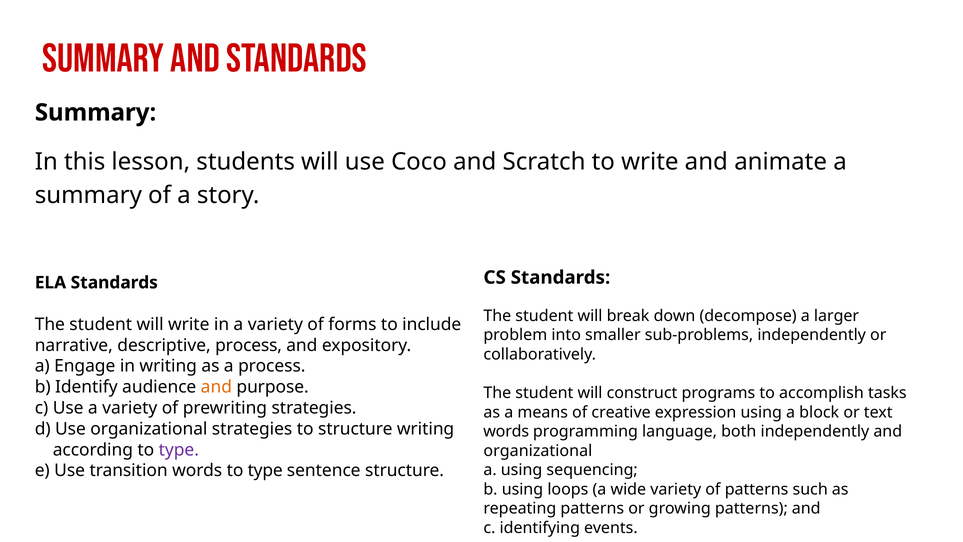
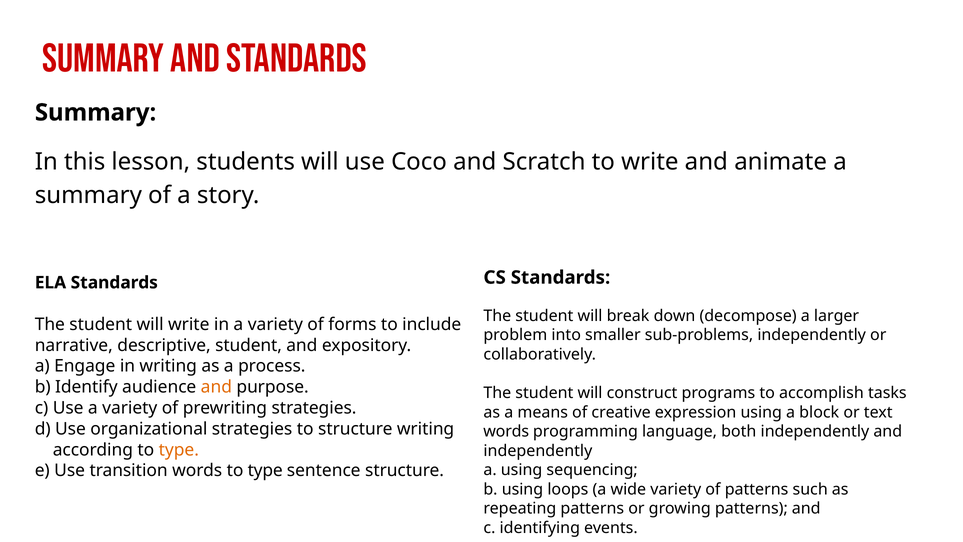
descriptive process: process -> student (249, 345)
type colour: purple -> orange (179, 450)
organizational: organizational -> independently (538, 451)
